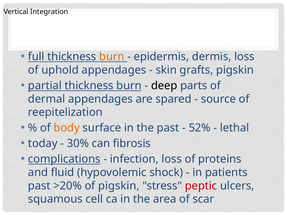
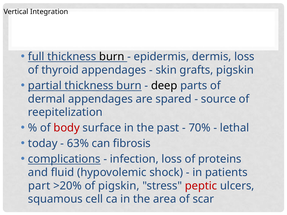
burn colour: orange -> black (112, 57)
uphold: uphold -> thyroid (60, 70)
body colour: orange -> red (67, 128)
52%: 52% -> 70% (200, 128)
30%: 30% -> 63% (78, 144)
past: past -> part (39, 186)
